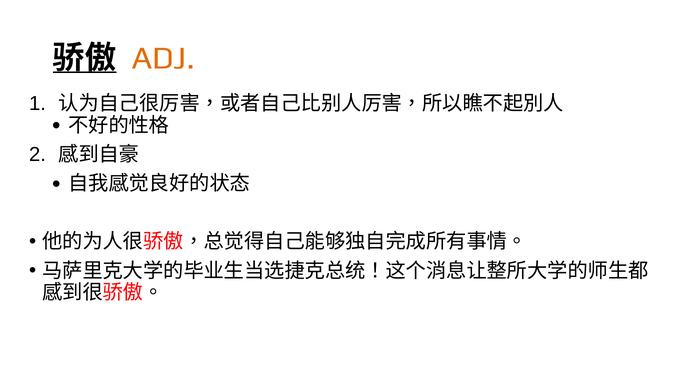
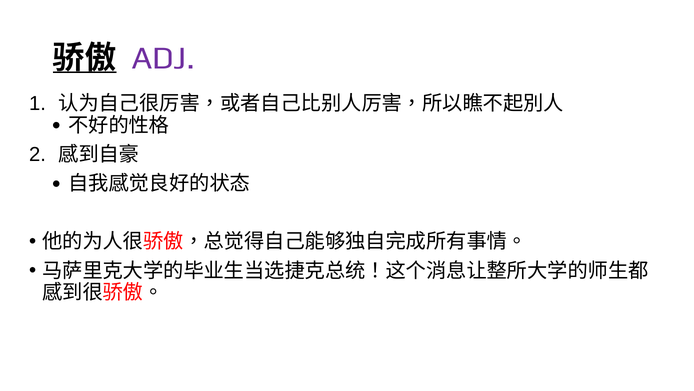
ADJ colour: orange -> purple (163, 58)
